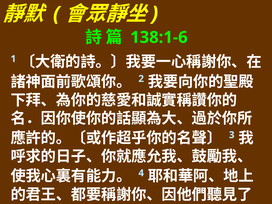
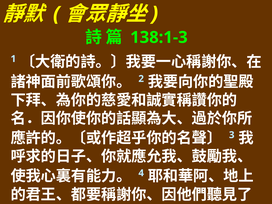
138:1-6: 138:1-6 -> 138:1-3 (159, 37)
